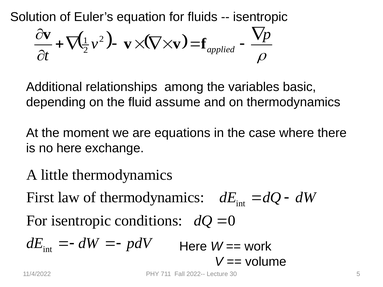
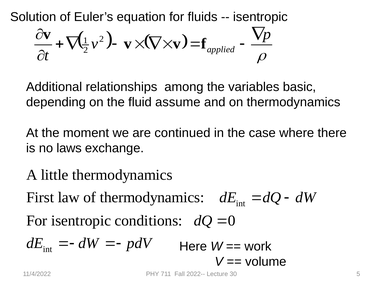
equations: equations -> continued (182, 133)
no here: here -> laws (69, 148)
